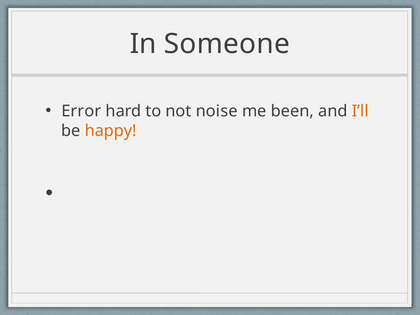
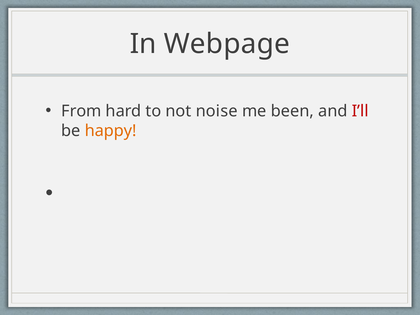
Someone: Someone -> Webpage (227, 44)
Error: Error -> From (81, 111)
I’ll colour: orange -> red (360, 111)
